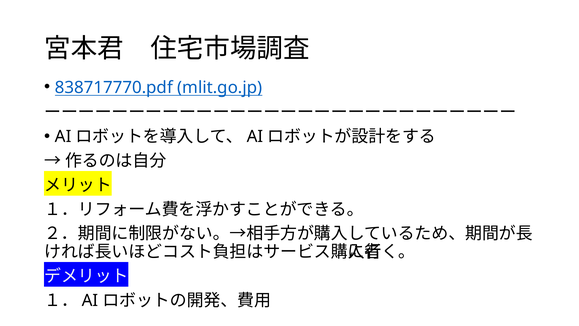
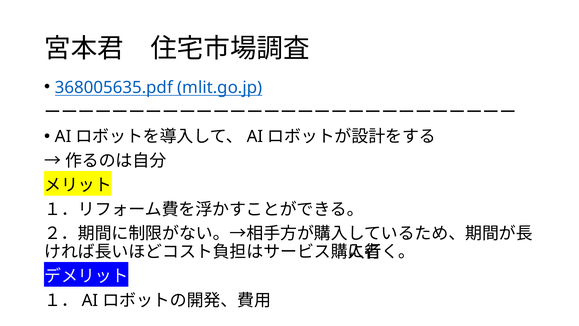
838717770.pdf: 838717770.pdf -> 368005635.pdf (114, 88)
